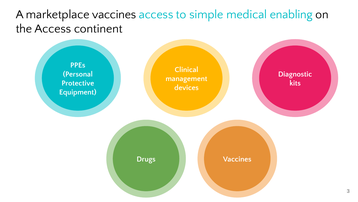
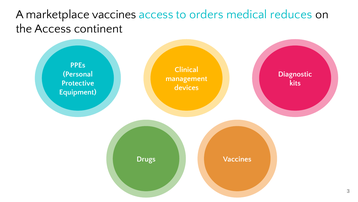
simple: simple -> orders (206, 14)
enabling: enabling -> reduces (291, 14)
